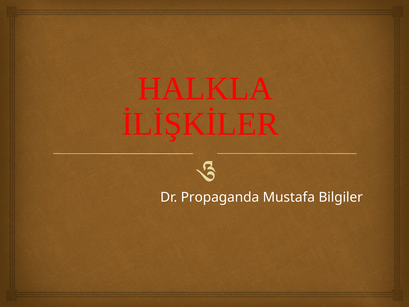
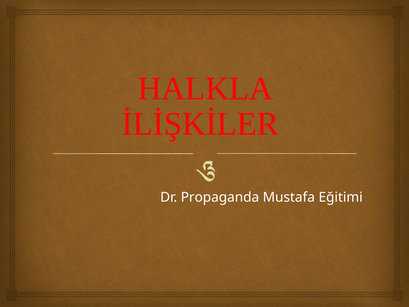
Bilgiler: Bilgiler -> Eğitimi (341, 197)
